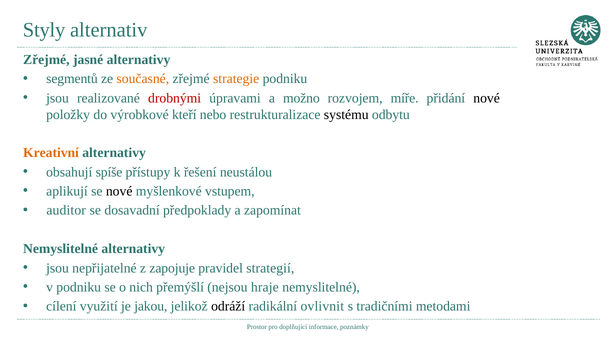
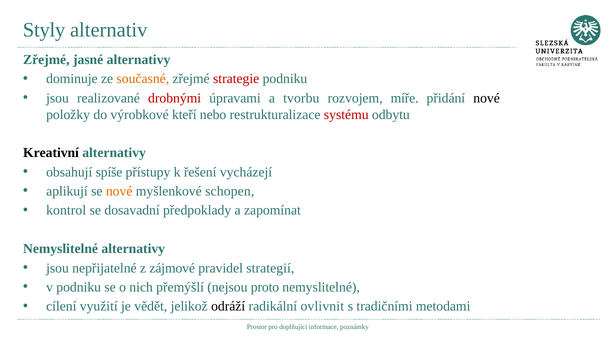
segmentů: segmentů -> dominuje (72, 79)
strategie colour: orange -> red (236, 79)
možno: možno -> tvorbu (301, 98)
systému colour: black -> red (346, 114)
Kreativní colour: orange -> black (51, 153)
neustálou: neustálou -> vycházejí (246, 172)
nové colour: black -> orange (119, 191)
vstupem: vstupem -> schopen (230, 191)
auditor: auditor -> kontrol (66, 210)
zapojuje: zapojuje -> zájmové (172, 268)
hraje: hraje -> proto (265, 287)
jakou: jakou -> vědět (151, 306)
